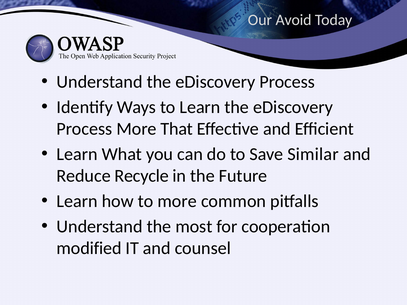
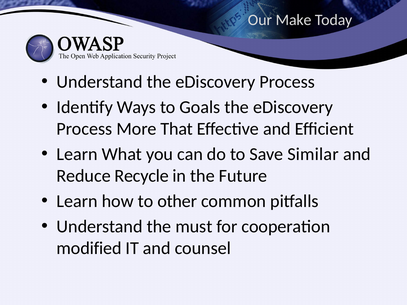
Avoid: Avoid -> Make (294, 20)
to Learn: Learn -> Goals (200, 107)
to more: more -> other (177, 201)
most: most -> must (194, 227)
